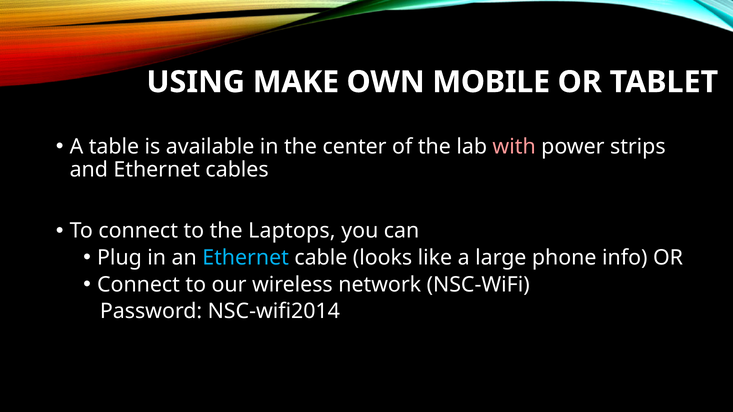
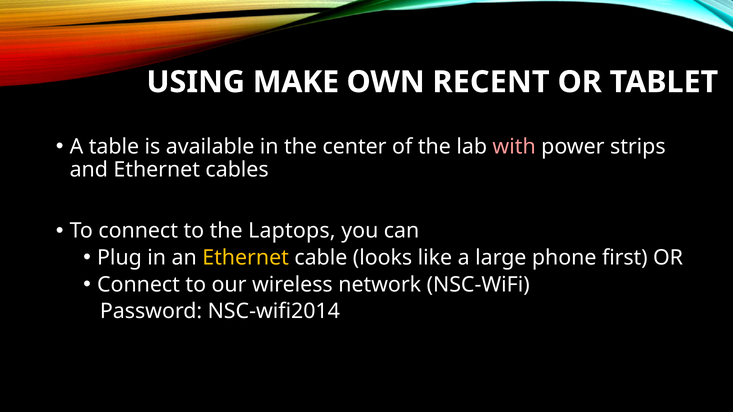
MOBILE: MOBILE -> RECENT (491, 82)
Ethernet colour: light blue -> yellow (246, 258)
info: info -> first (625, 258)
